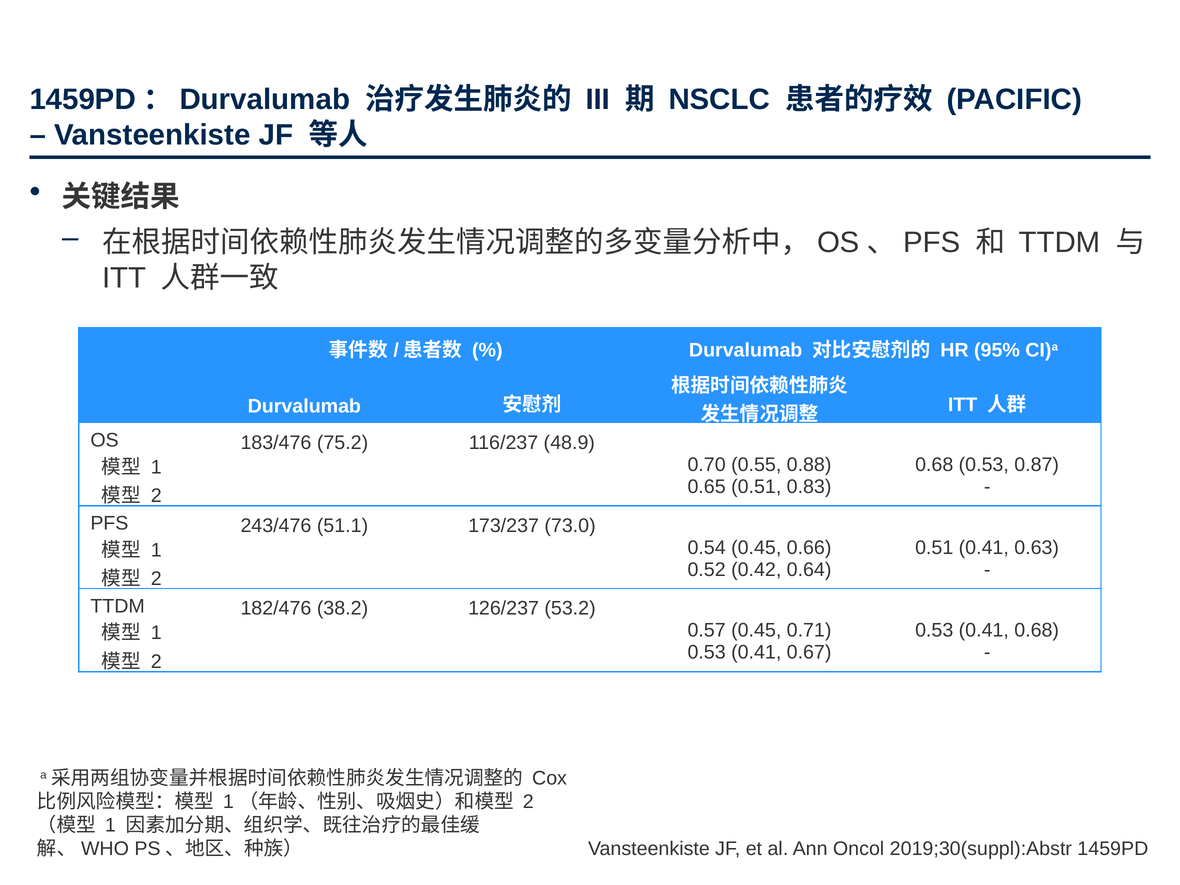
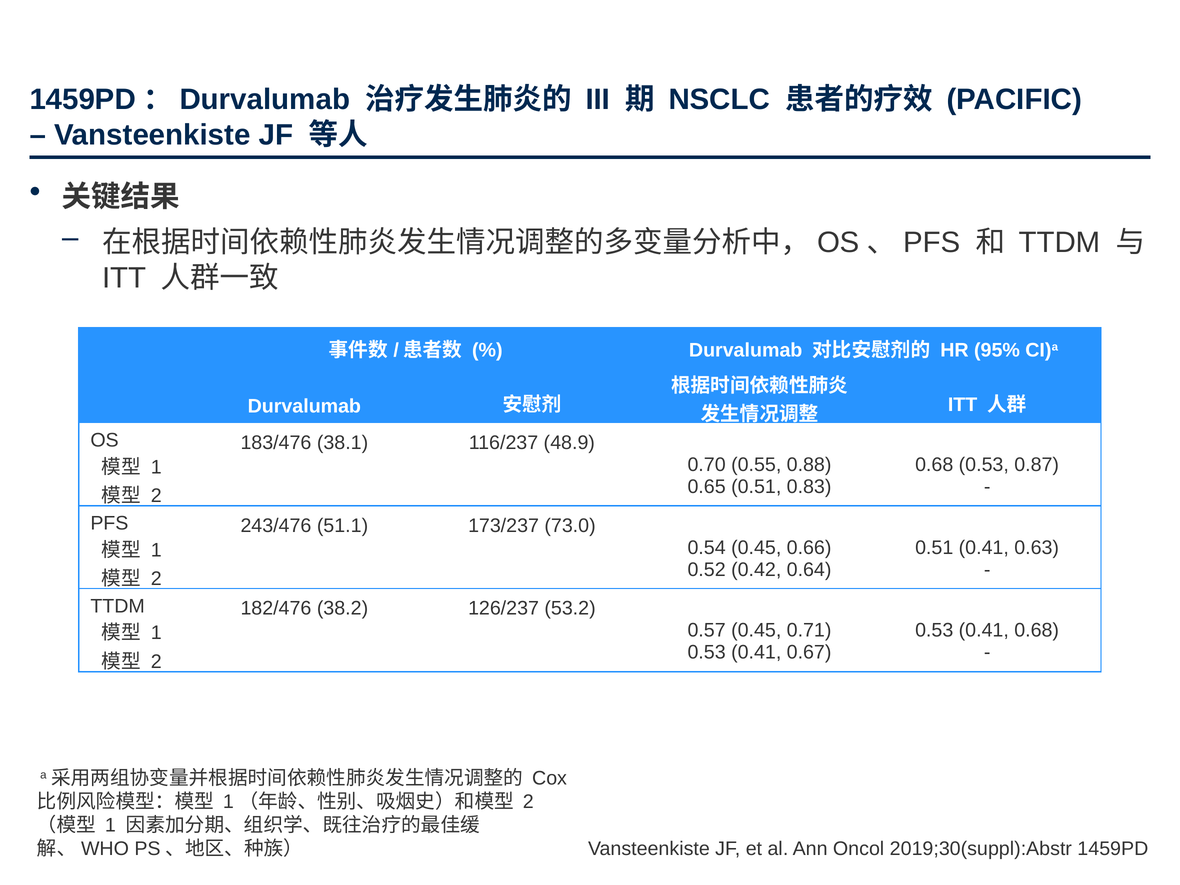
75.2: 75.2 -> 38.1 (343, 443)
